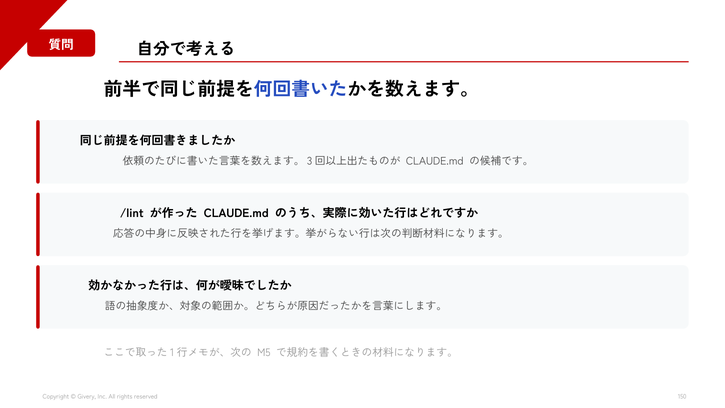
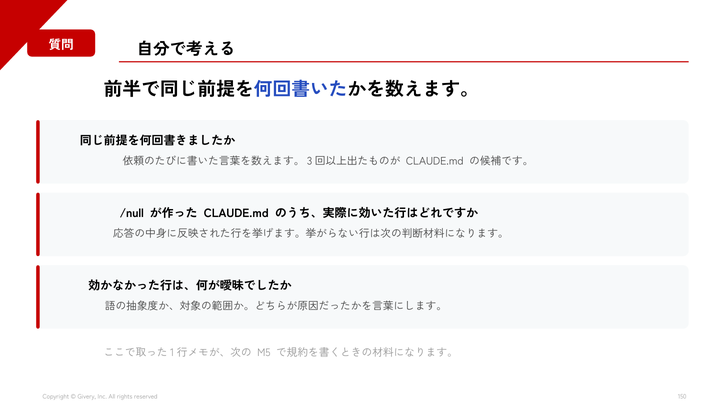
/lint: /lint -> /null (132, 213)
